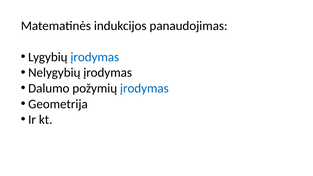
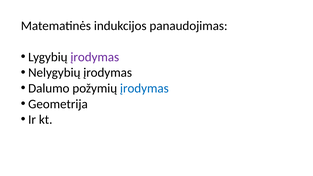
įrodymas colour: blue -> purple (95, 57)
